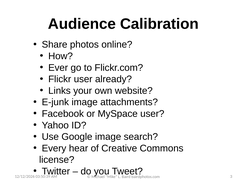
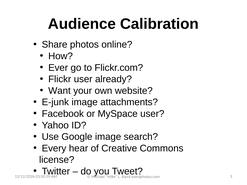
Links: Links -> Want (59, 91)
